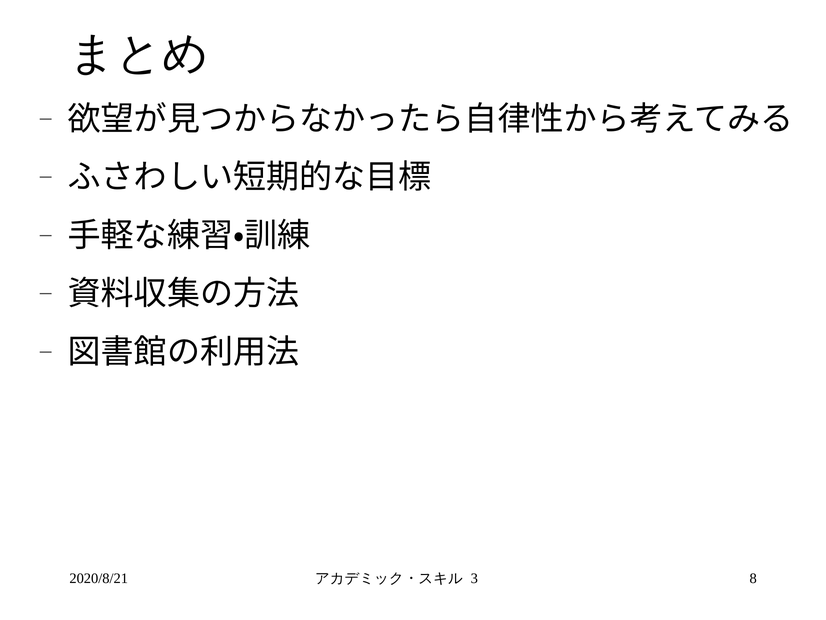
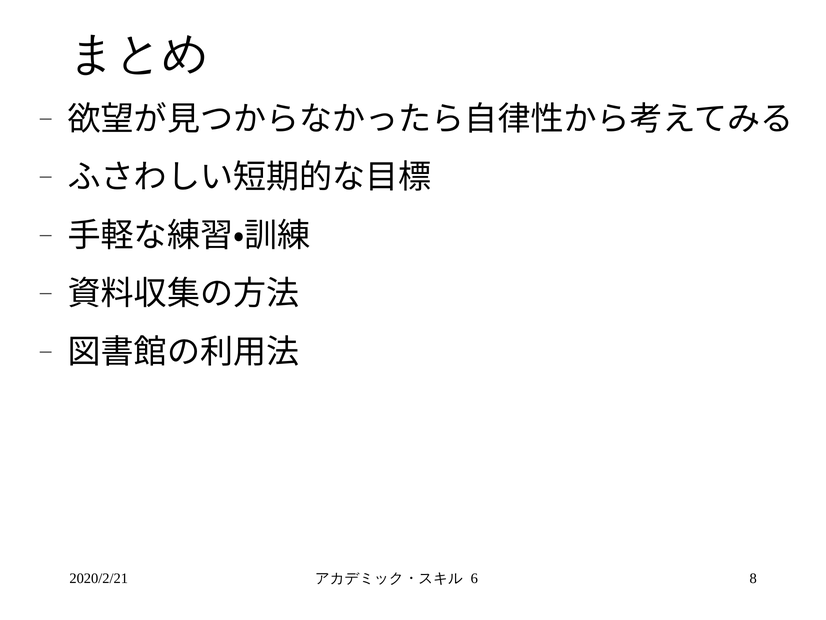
2020/8/21: 2020/8/21 -> 2020/2/21 (99, 578)
3: 3 -> 6 (474, 578)
